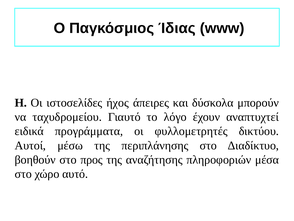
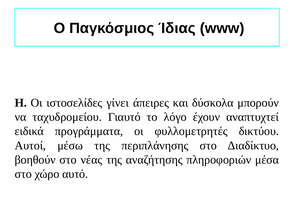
ήχος: ήχος -> γίνει (118, 102)
προς: προς -> νέας (91, 159)
